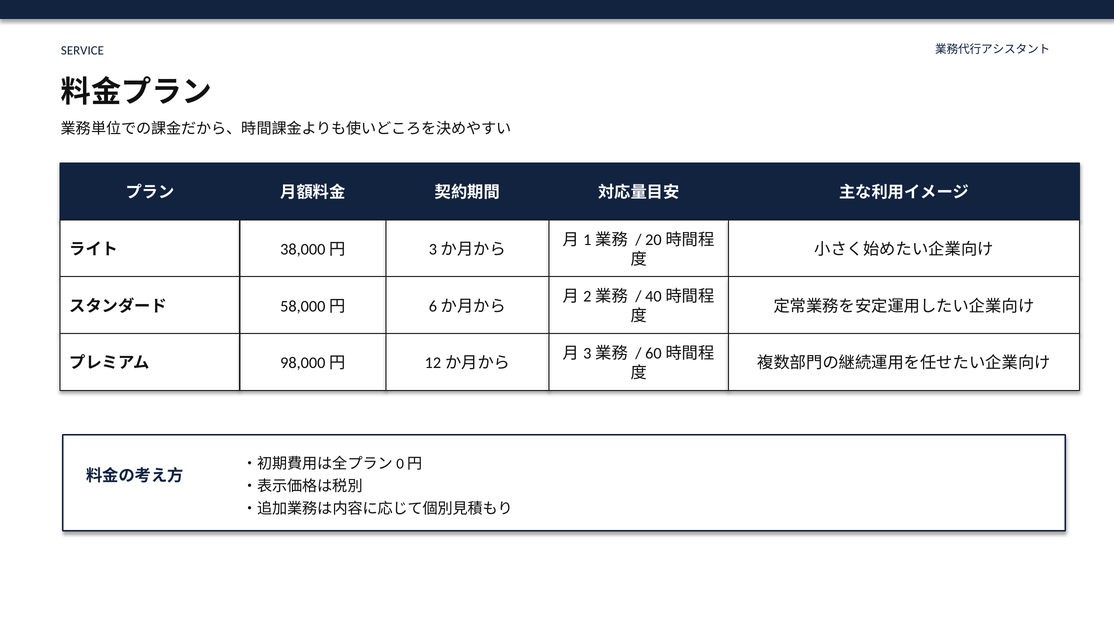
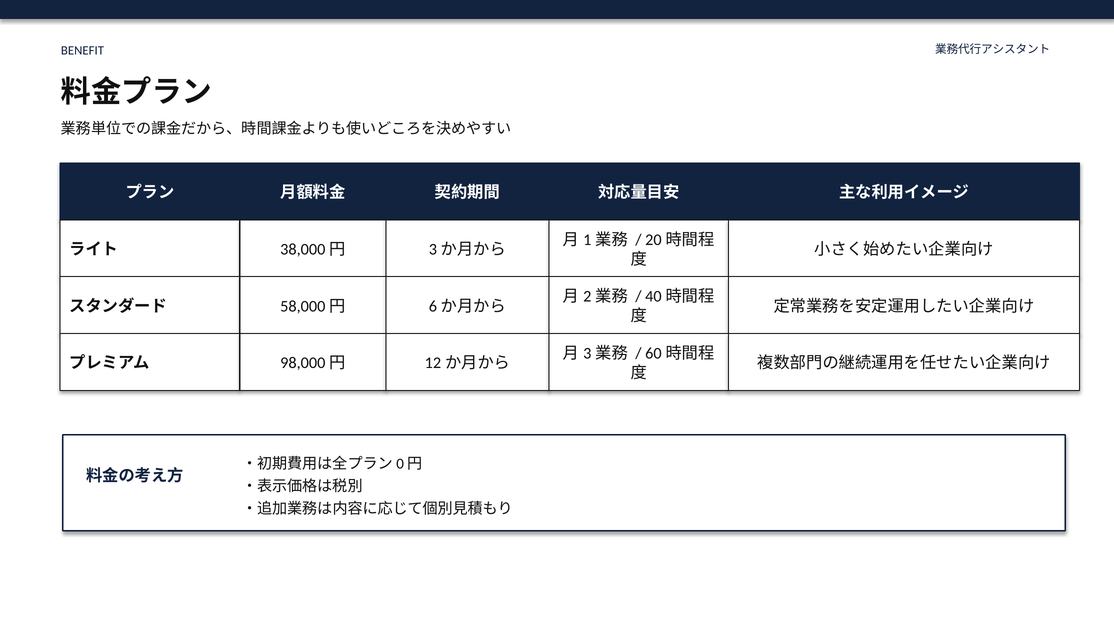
SERVICE: SERVICE -> BENEFIT (82, 50)
